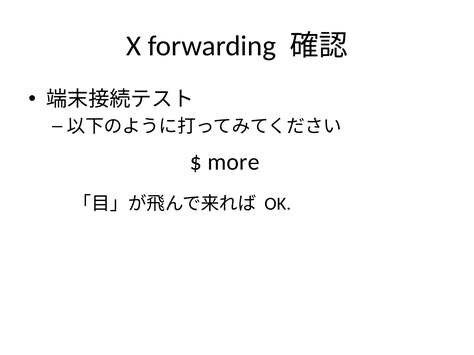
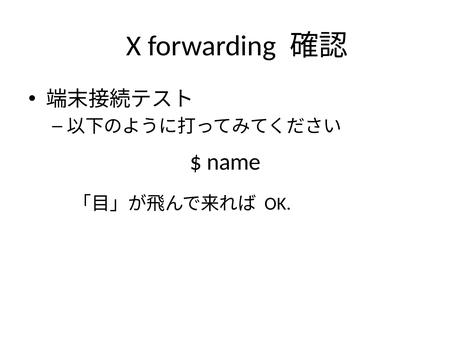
more: more -> name (234, 162)
